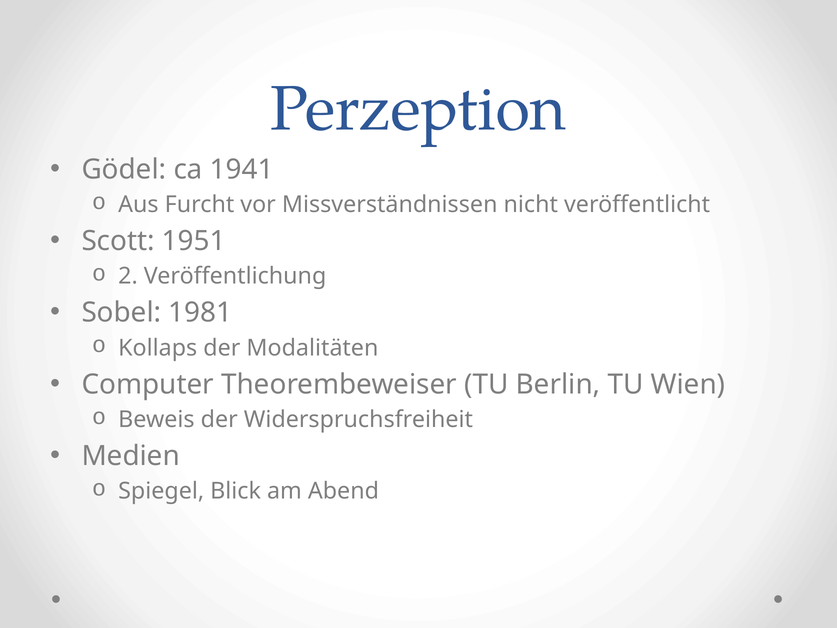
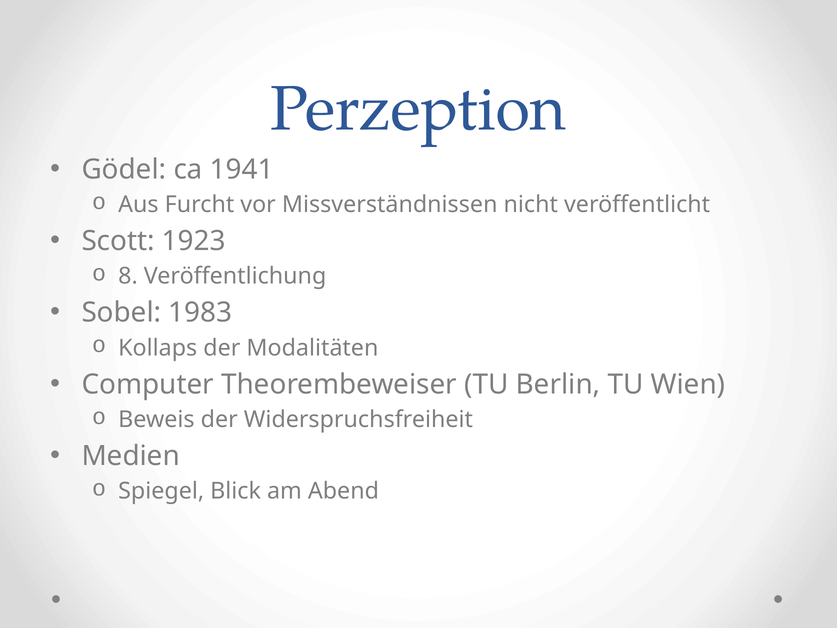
1951: 1951 -> 1923 (194, 241)
2: 2 -> 8 (128, 276)
1981: 1981 -> 1983 (200, 313)
